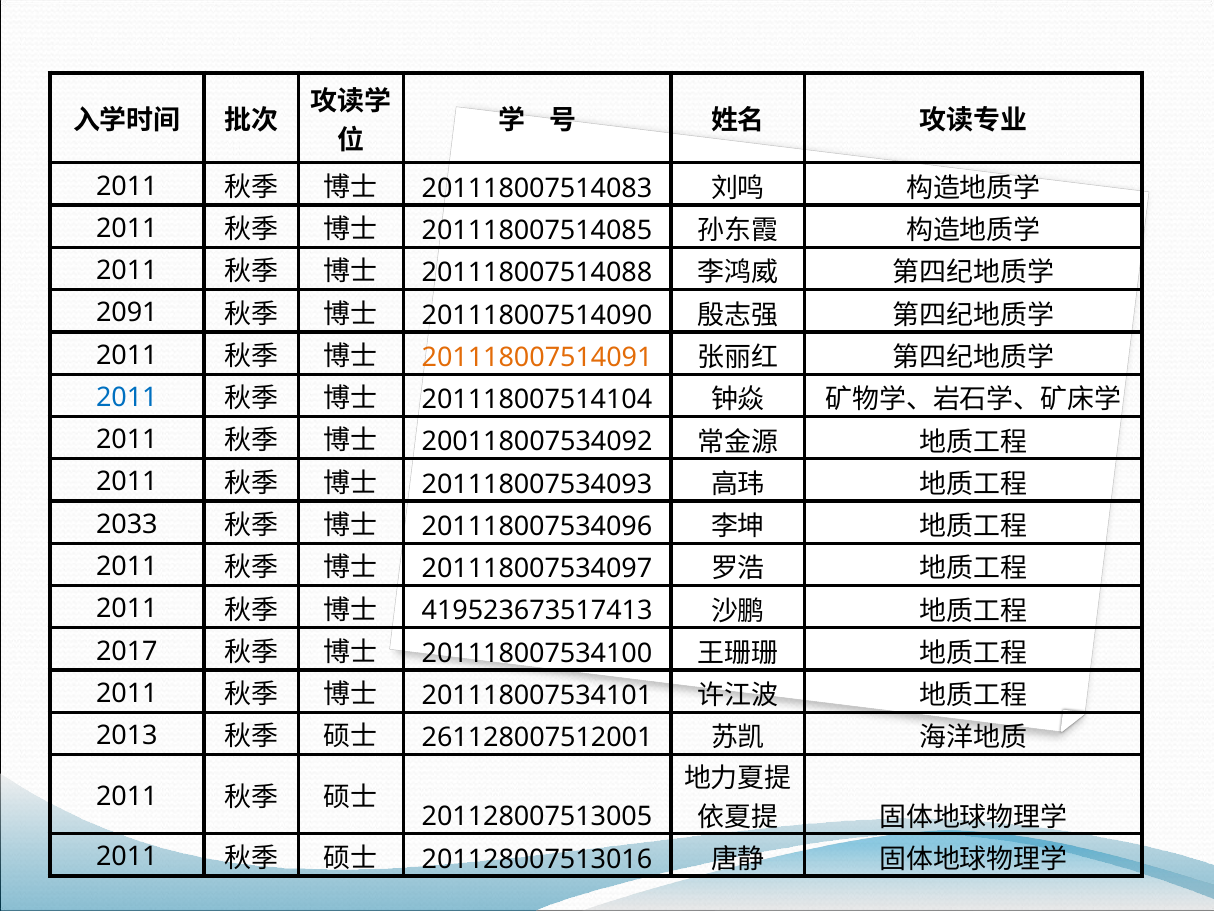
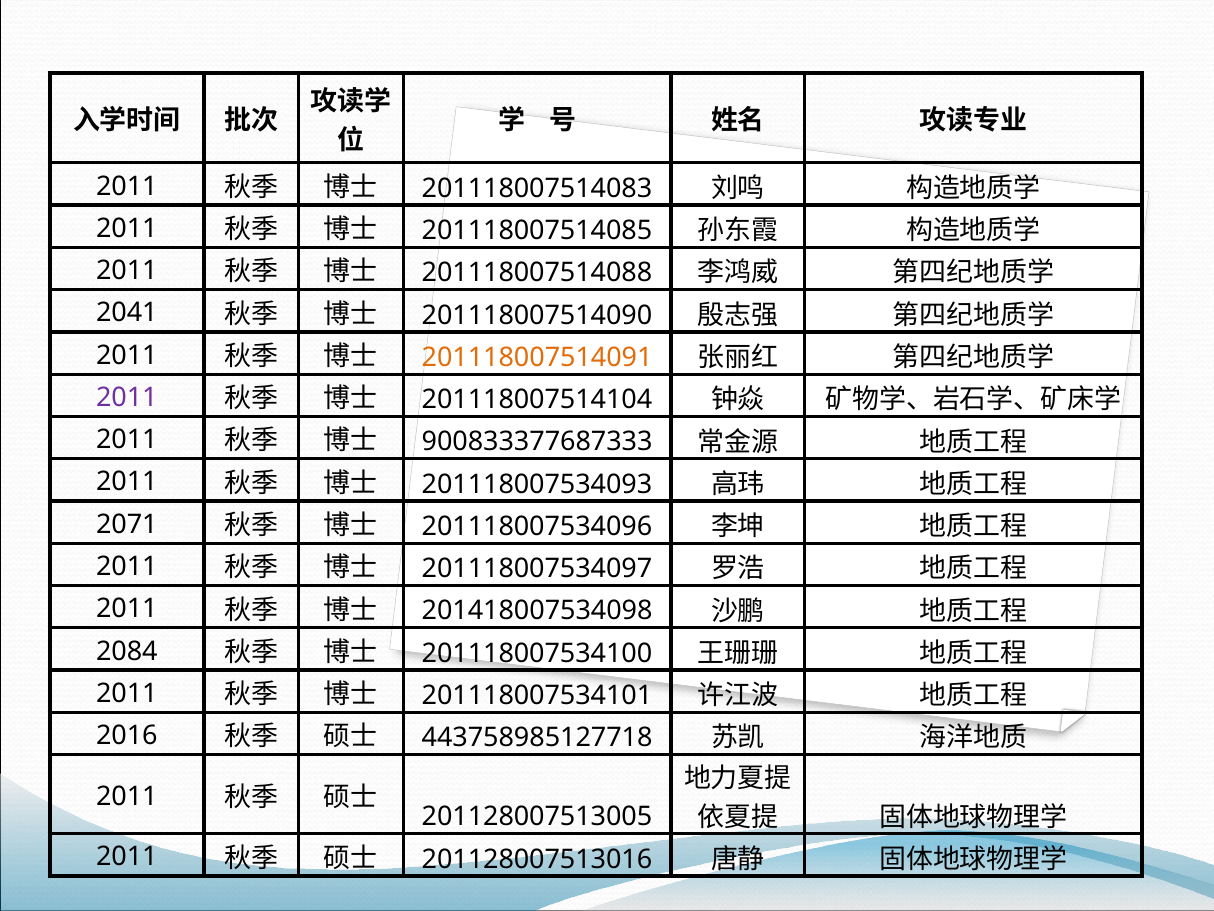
2091: 2091 -> 2041 (127, 313)
2011 colour: blue -> purple (127, 397)
200118007534092: 200118007534092 -> 900833377687333 (537, 442)
2033: 2033 -> 2071 (127, 524)
419523673517413: 419523673517413 -> 201418007534098 (537, 611)
2017: 2017 -> 2084 (127, 651)
2013: 2013 -> 2016 (127, 735)
261128007512001: 261128007512001 -> 443758985127718 (537, 737)
